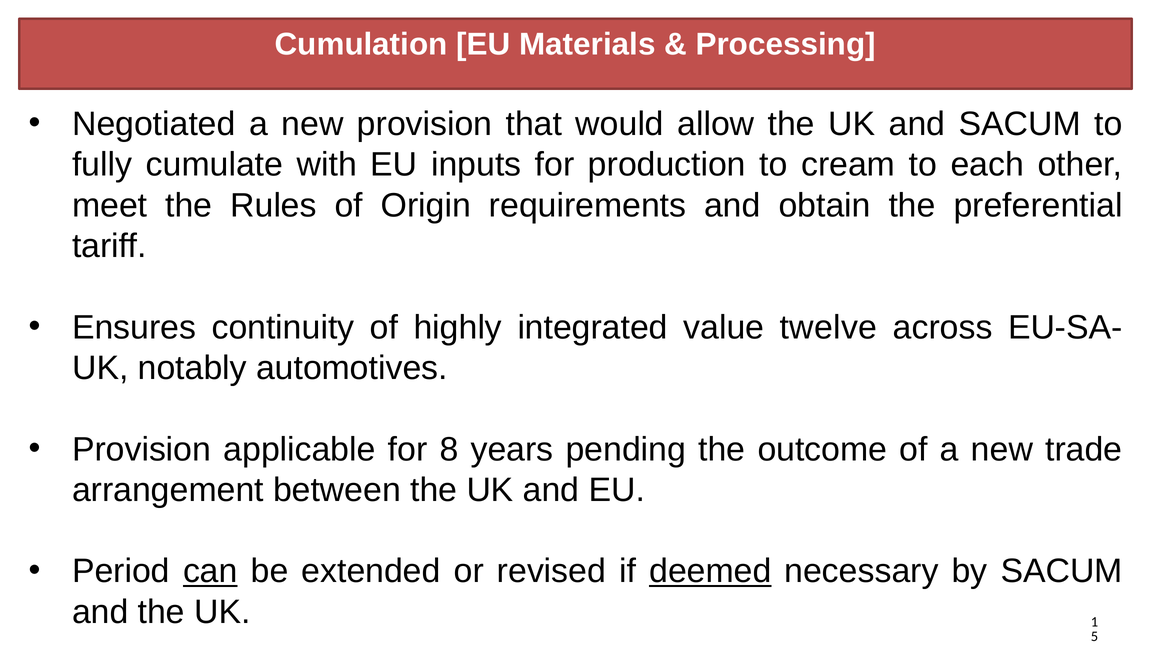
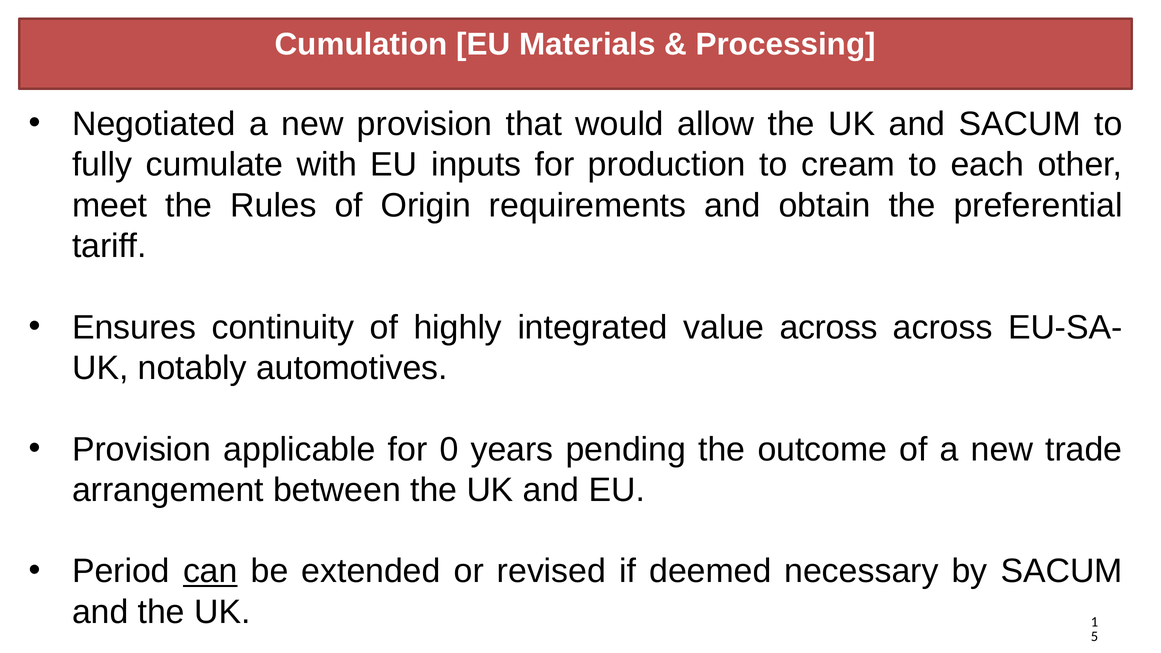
value twelve: twelve -> across (829, 327)
8: 8 -> 0 (449, 449)
deemed underline: present -> none (710, 571)
